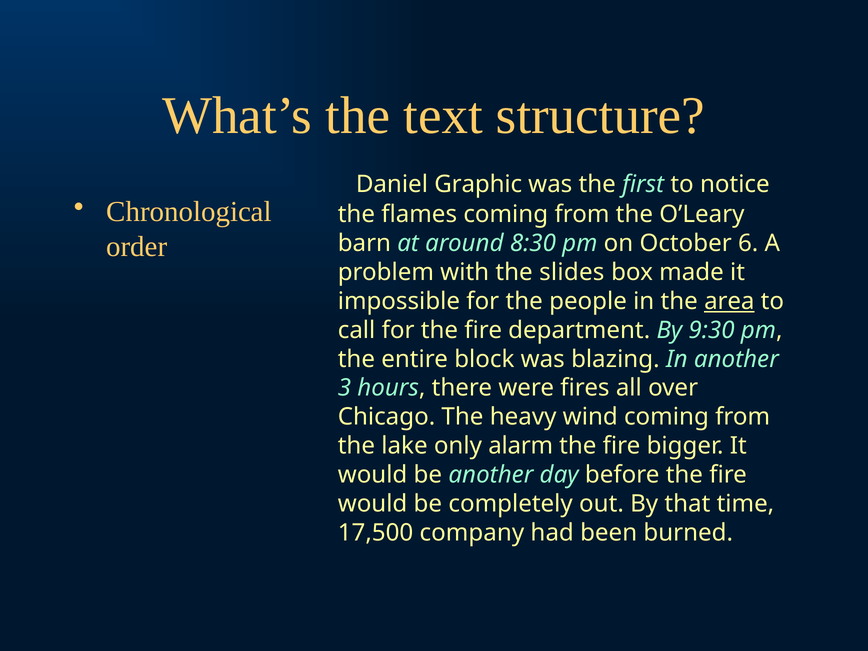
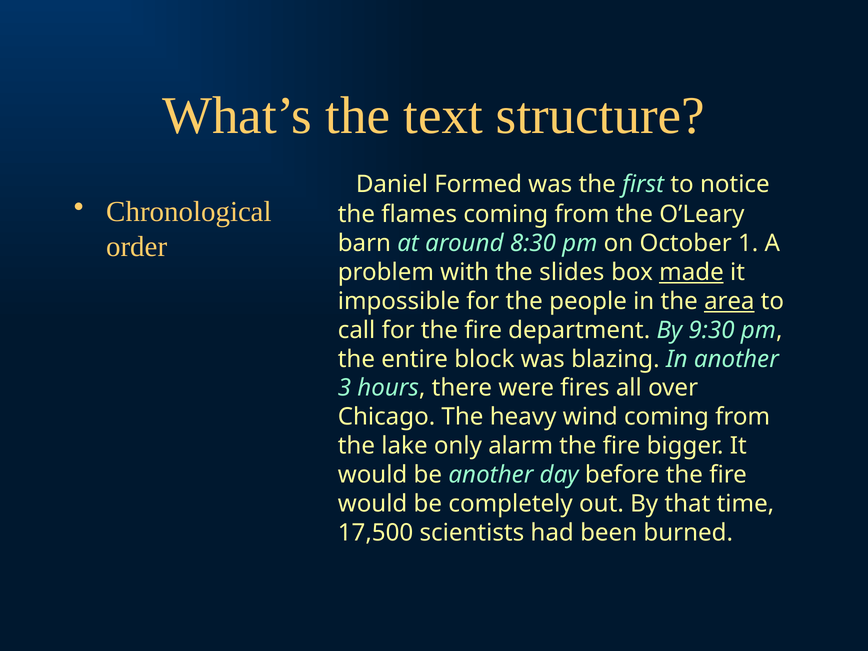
Graphic: Graphic -> Formed (478, 184)
6: 6 -> 1 (748, 243)
made underline: none -> present (691, 272)
company: company -> scientists (472, 533)
